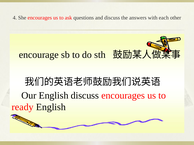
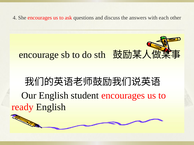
English discuss: discuss -> student (85, 96)
